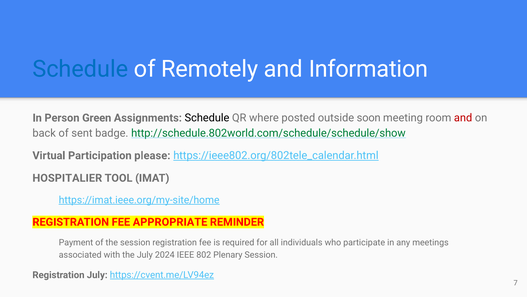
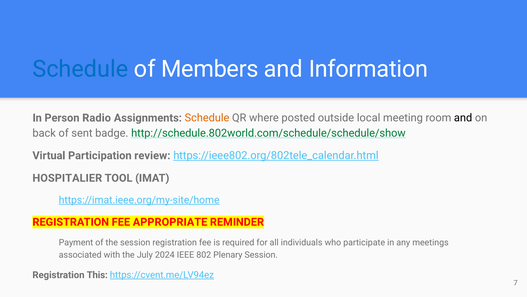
Remotely: Remotely -> Members (210, 69)
Green: Green -> Radio (97, 118)
Schedule colour: black -> orange (207, 118)
soon: soon -> local (369, 118)
and colour: red -> black (463, 118)
please: please -> review (152, 155)
Registration July: July -> This (97, 274)
